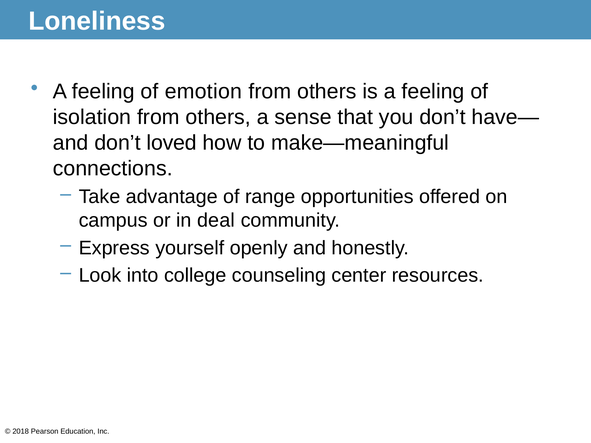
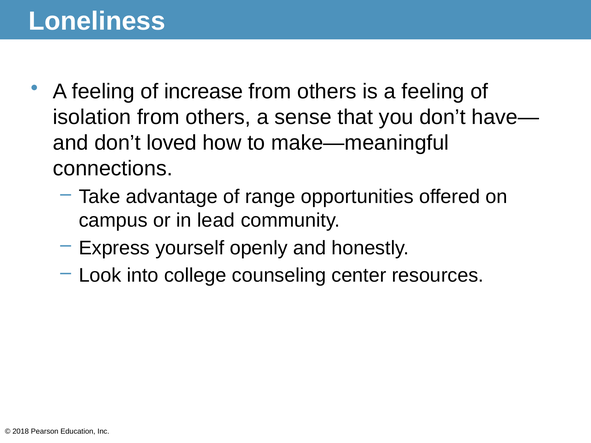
emotion: emotion -> increase (204, 92)
deal: deal -> lead (216, 220)
